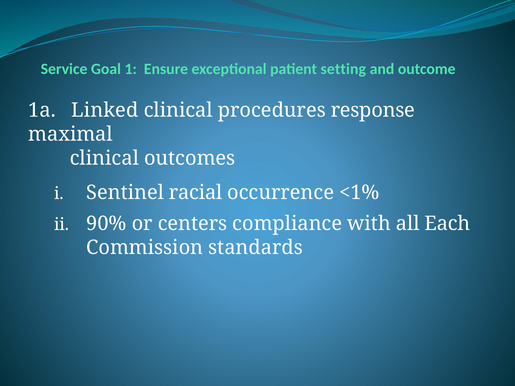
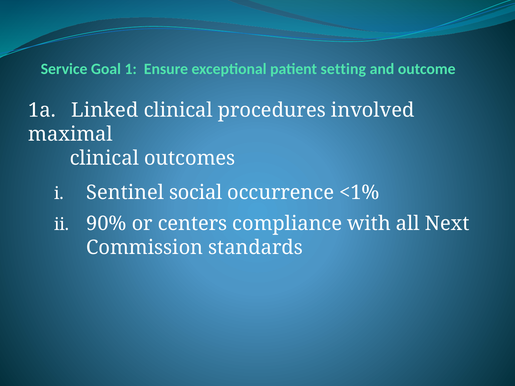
response: response -> involved (373, 110)
racial: racial -> social (196, 193)
Each: Each -> Next (447, 224)
